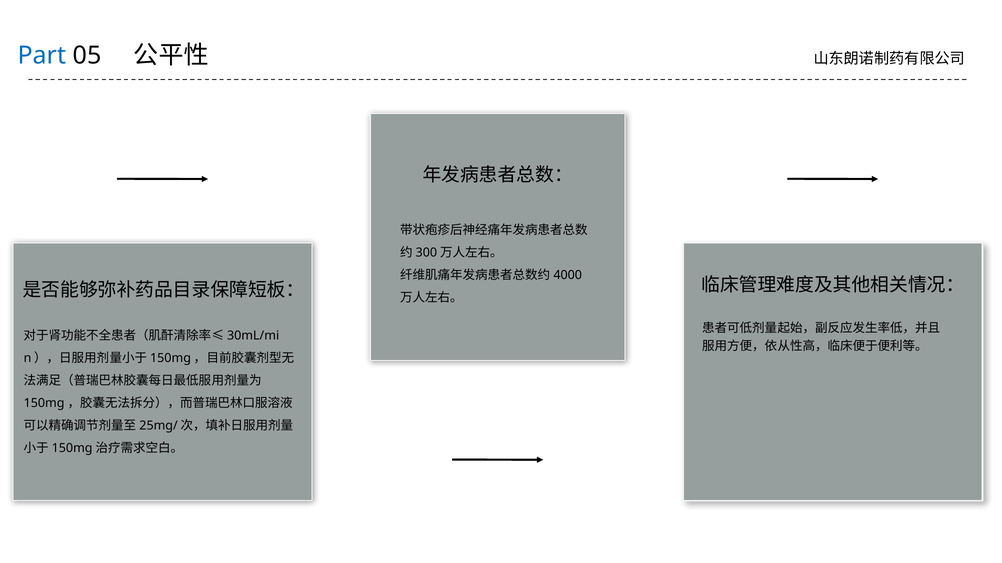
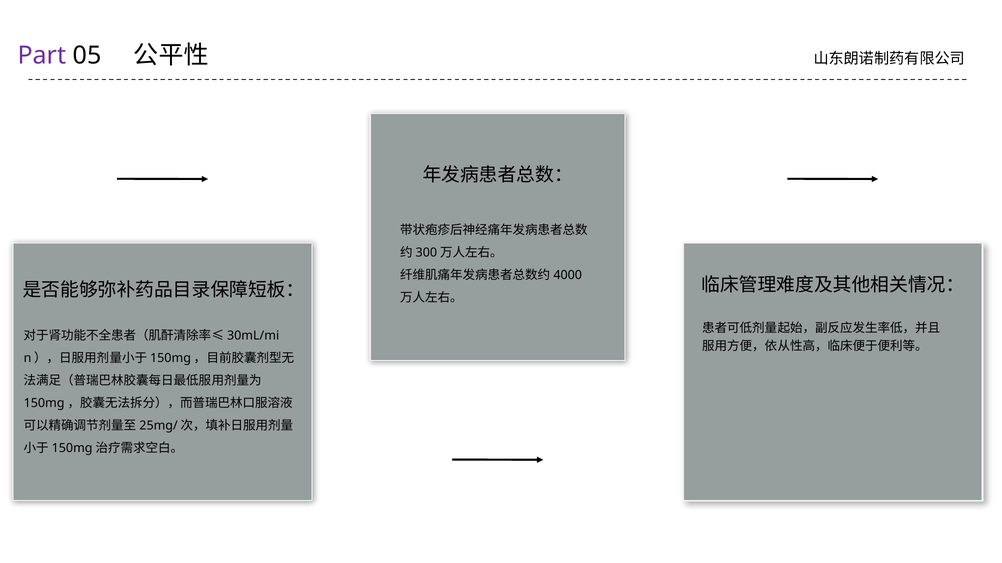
Part colour: blue -> purple (42, 56)
